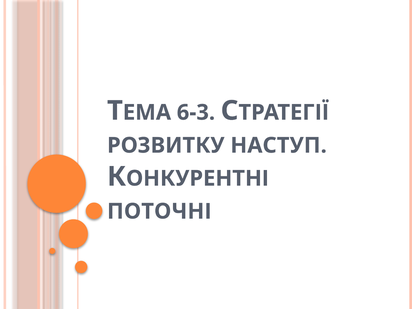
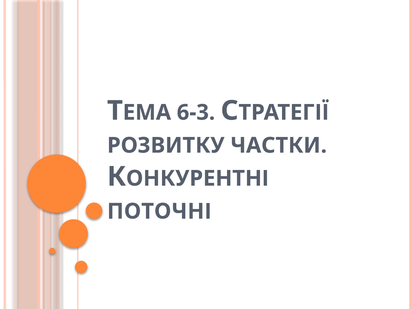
НАСТУП: НАСТУП -> ЧАСТКИ (279, 145)
